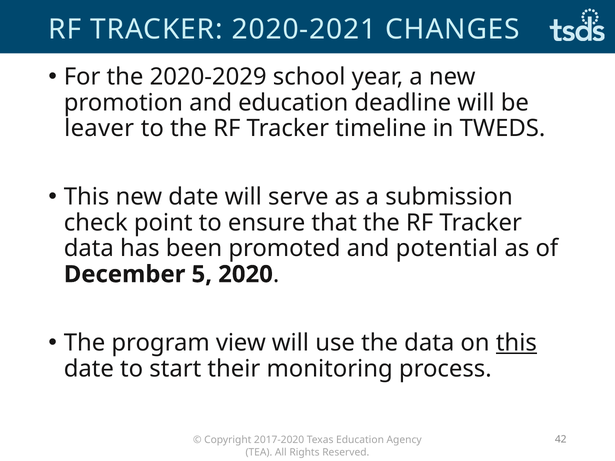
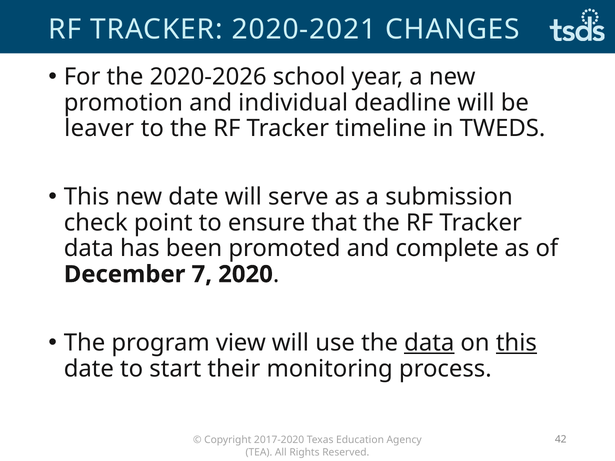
2020-2029: 2020-2029 -> 2020-2026 (208, 77)
and education: education -> individual (293, 103)
potential: potential -> complete (447, 249)
5: 5 -> 7 (202, 274)
data underline: none -> present (429, 343)
